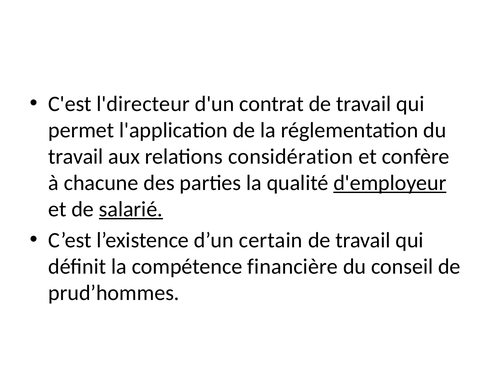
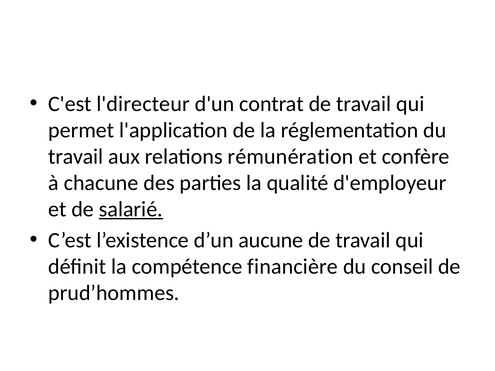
considération: considération -> rémunération (291, 157)
d'employeur underline: present -> none (390, 183)
certain: certain -> aucune (271, 240)
